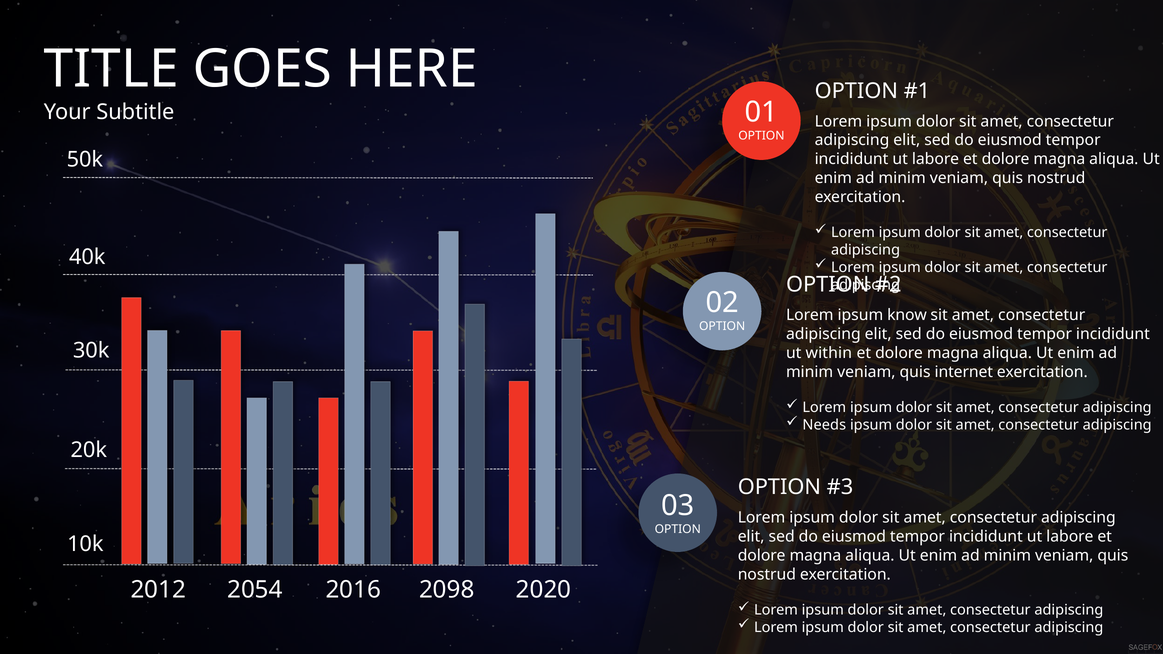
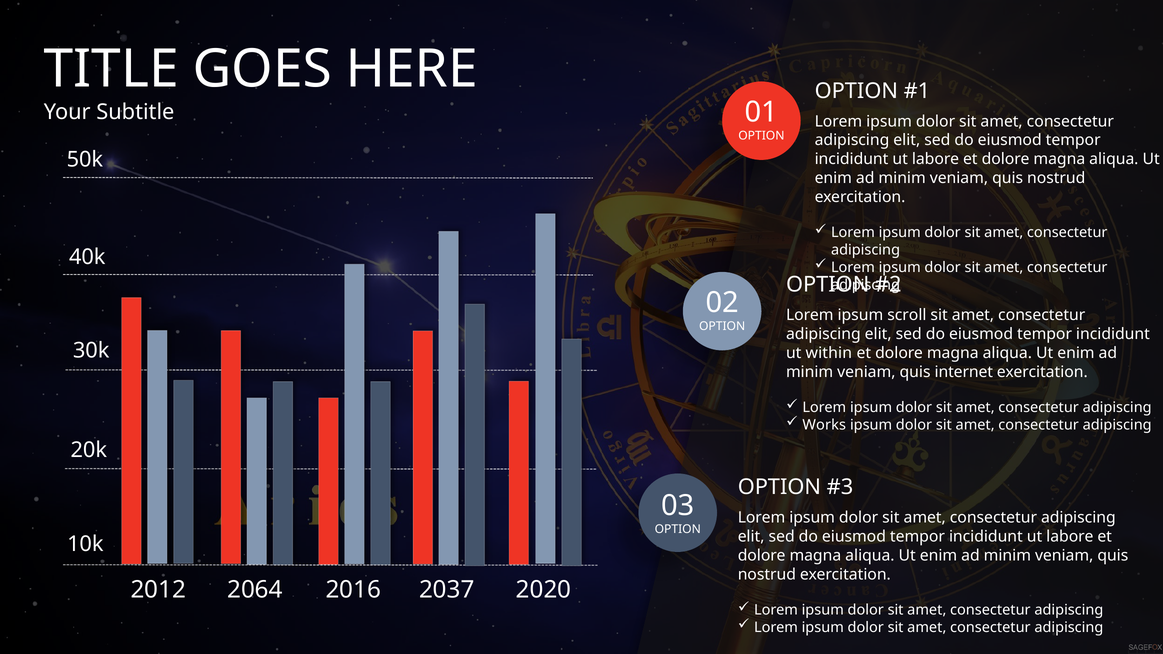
know: know -> scroll (907, 315)
Needs: Needs -> Works (824, 425)
2054: 2054 -> 2064 (255, 590)
2098: 2098 -> 2037 (447, 590)
